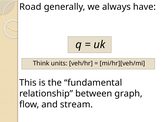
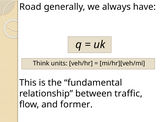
graph: graph -> traffic (128, 94)
stream: stream -> former (76, 105)
